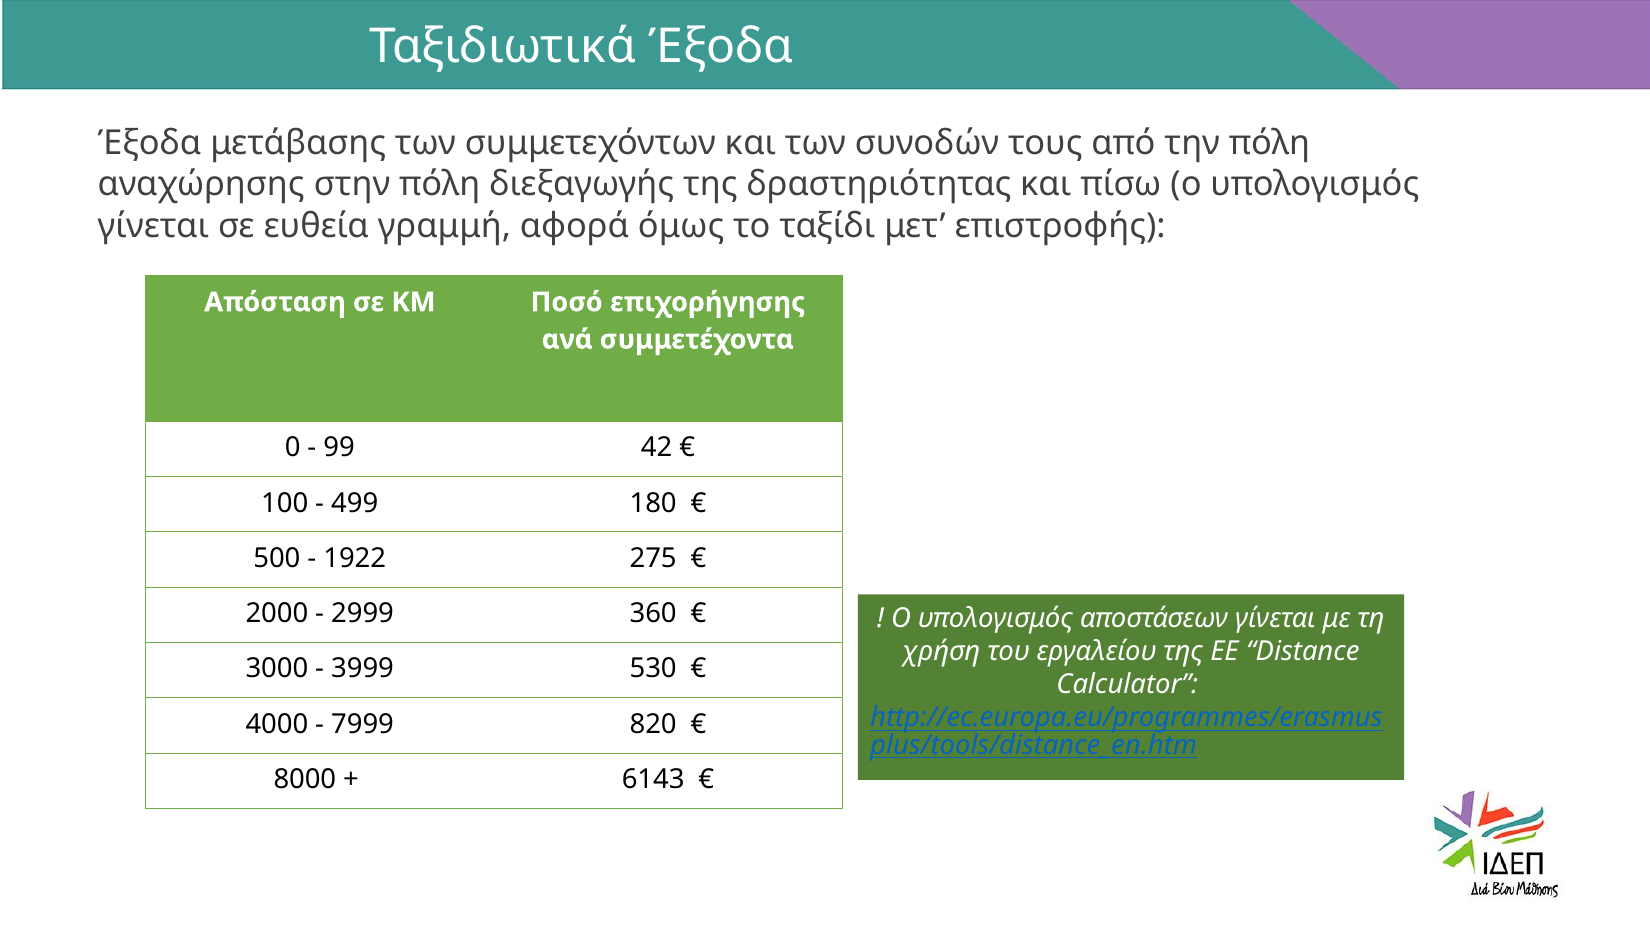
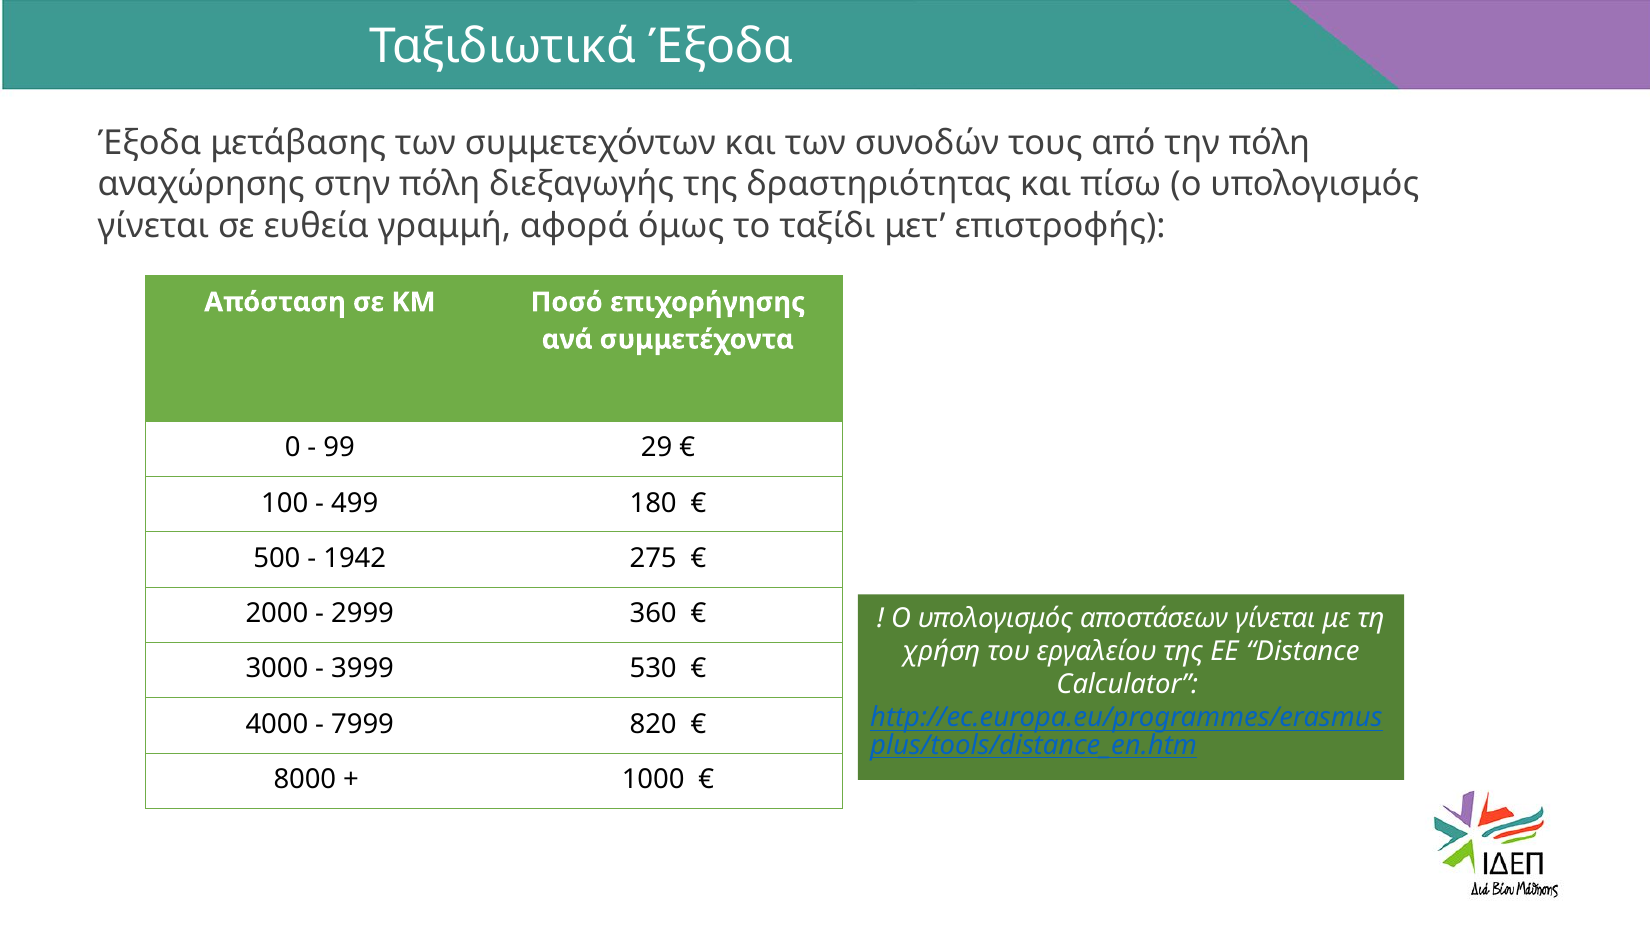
42: 42 -> 29 (657, 448)
1922: 1922 -> 1942 (355, 558)
6143: 6143 -> 1000 (653, 780)
